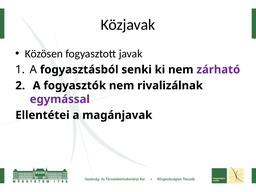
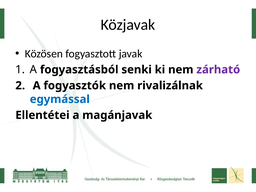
egymással colour: purple -> blue (60, 99)
